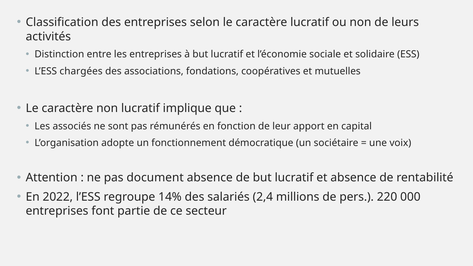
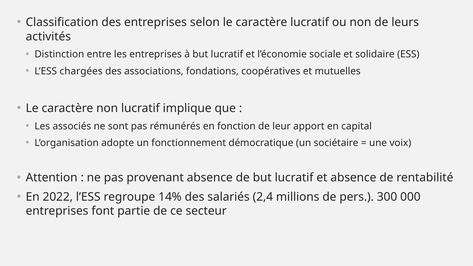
document: document -> provenant (155, 178)
220: 220 -> 300 (387, 197)
